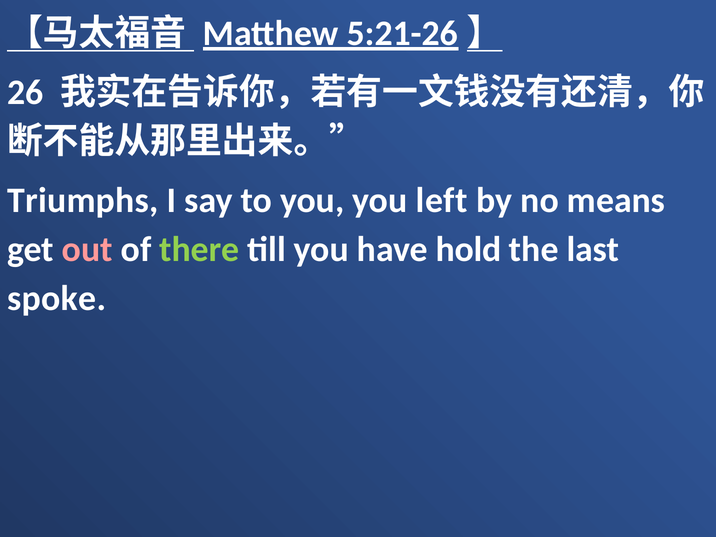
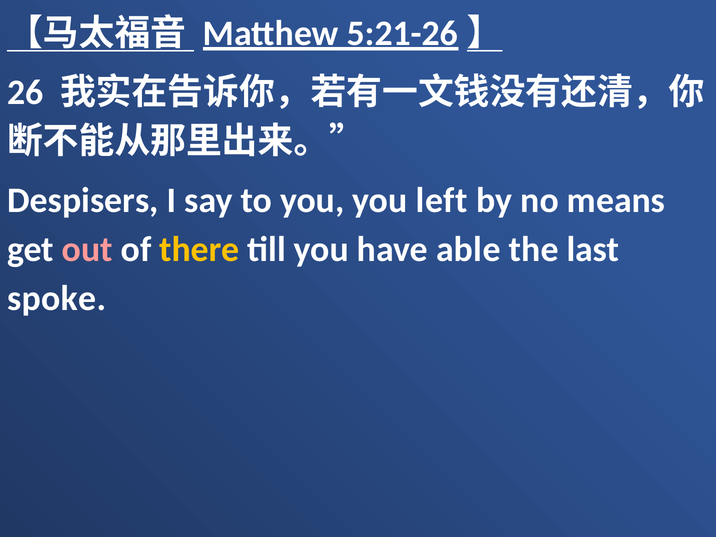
Triumphs: Triumphs -> Despisers (83, 200)
there colour: light green -> yellow (199, 249)
hold: hold -> able (468, 249)
